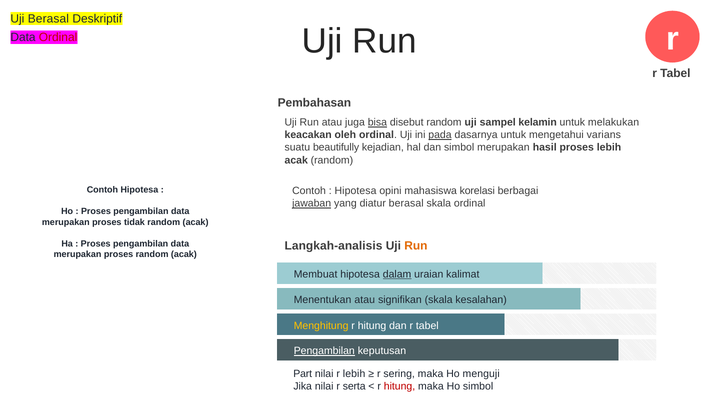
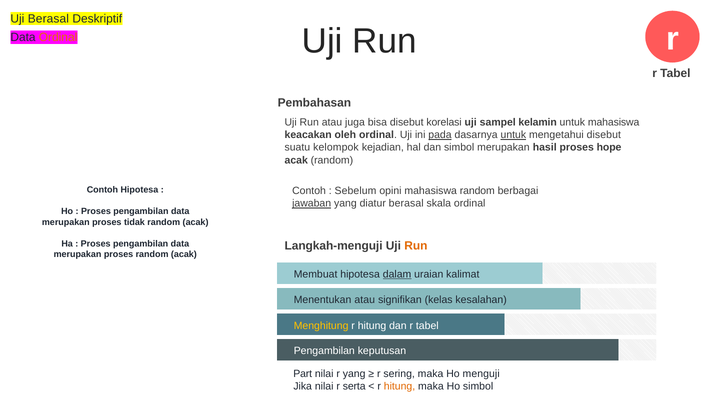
Ordinal colour: red -> orange (58, 37)
bisa underline: present -> none (377, 123)
disebut random: random -> korelasi (444, 123)
untuk melakukan: melakukan -> mahasiswa (614, 123)
untuk underline: none -> present (513, 135)
mengetahui varians: varians -> disebut (604, 135)
beautifully: beautifully -> kelompok (336, 148)
proses lebih: lebih -> hope (609, 148)
Hipotesa: Hipotesa -> Sebelum (356, 191)
mahasiswa korelasi: korelasi -> random (477, 191)
Langkah-analisis: Langkah-analisis -> Langkah-menguji (334, 246)
signifikan skala: skala -> kelas (439, 300)
Pengambilan underline: present -> none (324, 351)
r lebih: lebih -> yang (354, 374)
hitung colour: red -> orange (400, 387)
